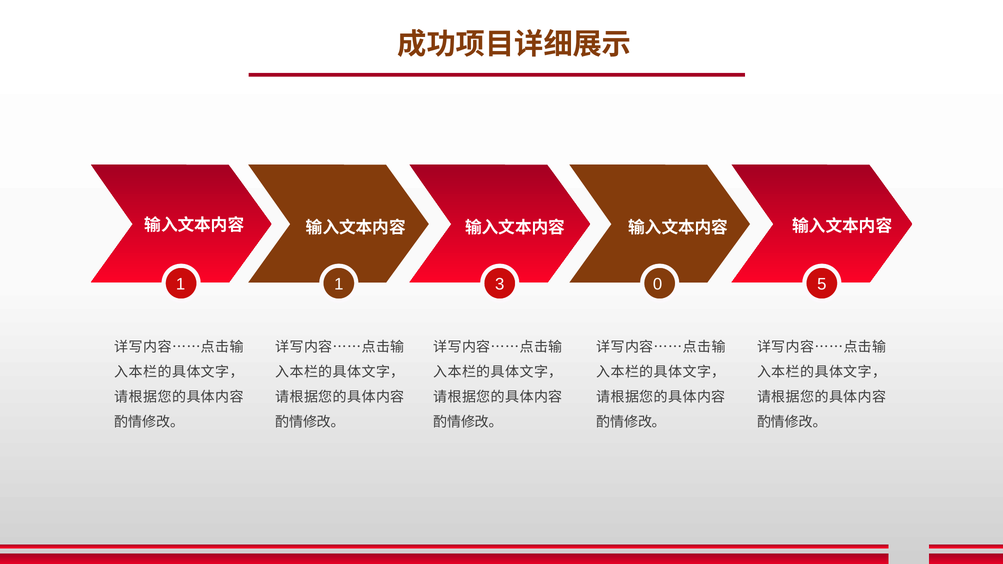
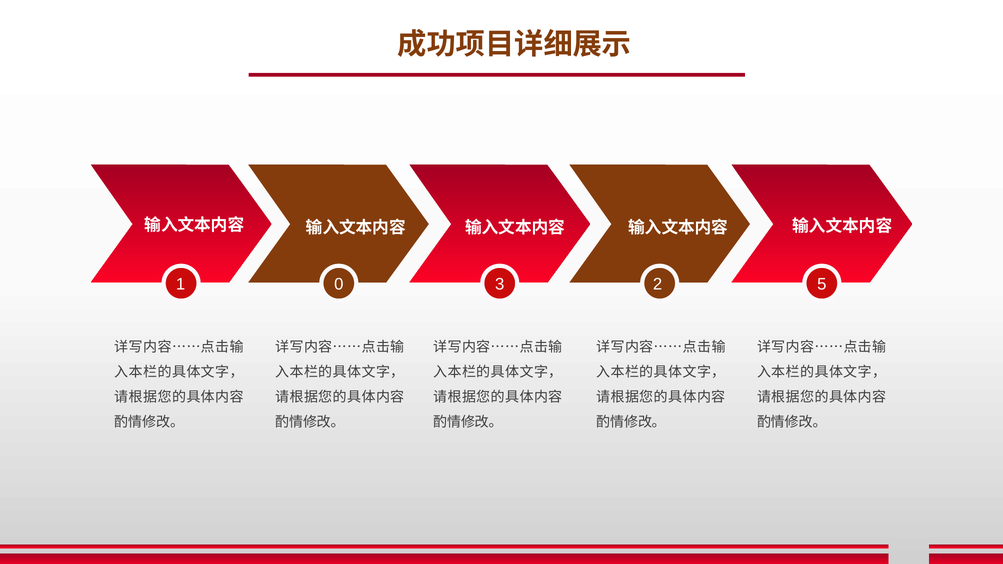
1 1: 1 -> 0 (339, 284)
0: 0 -> 2 (658, 284)
